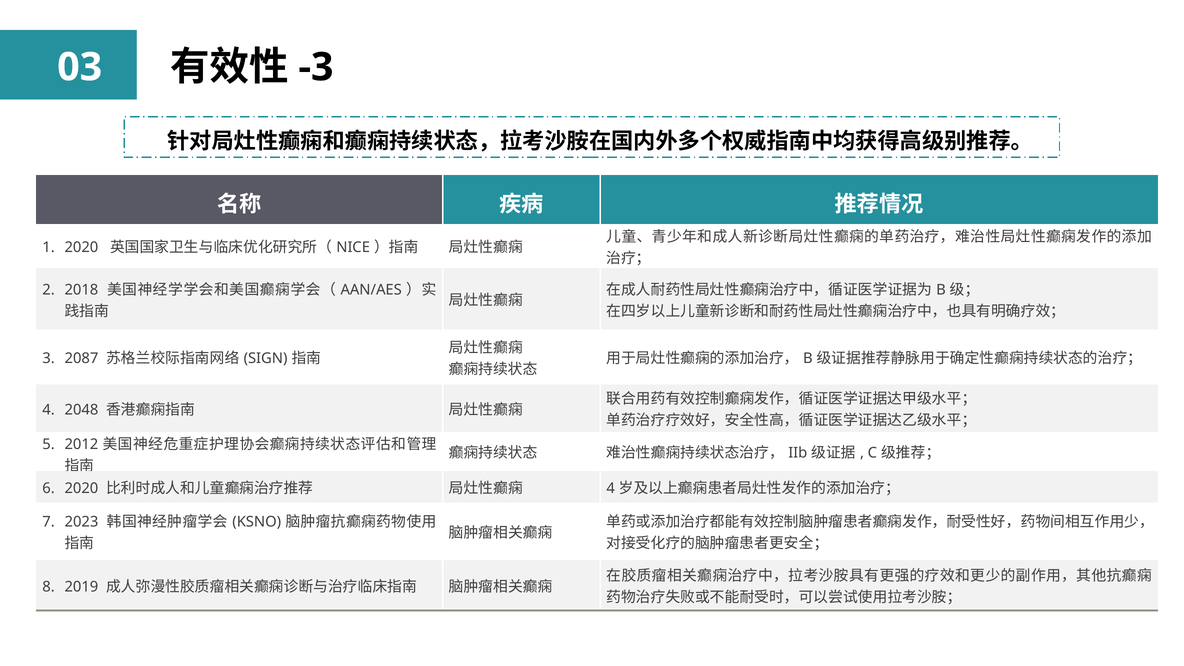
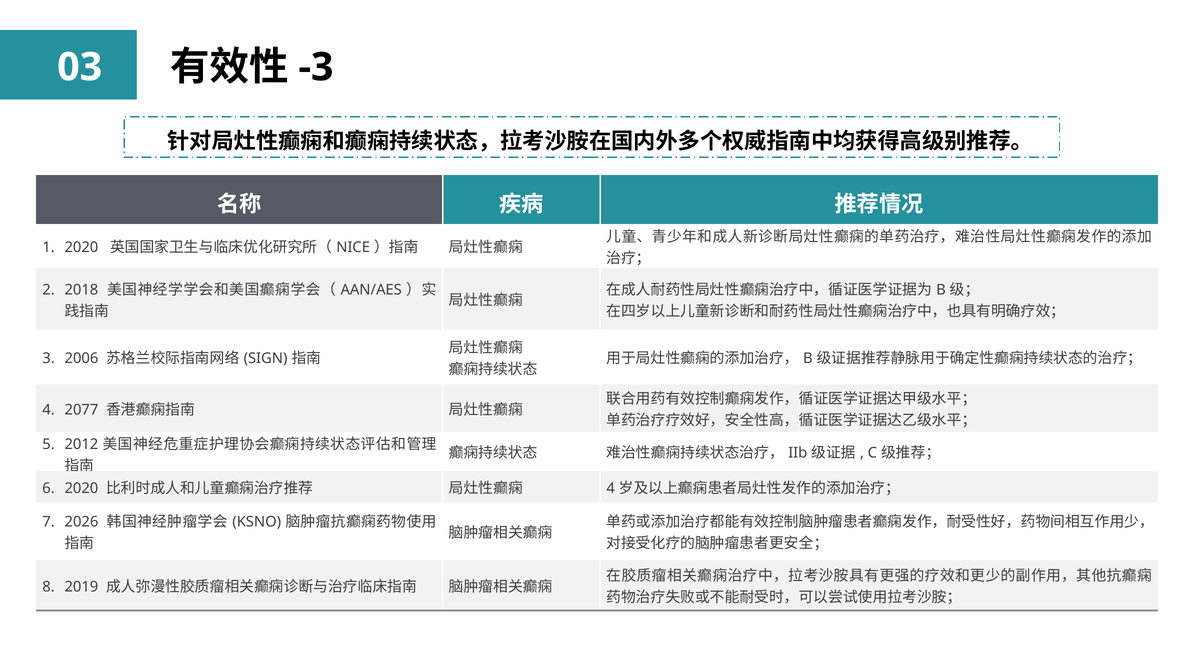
2087: 2087 -> 2006 (81, 359)
2048: 2048 -> 2077 (81, 410)
2023: 2023 -> 2026 (81, 522)
